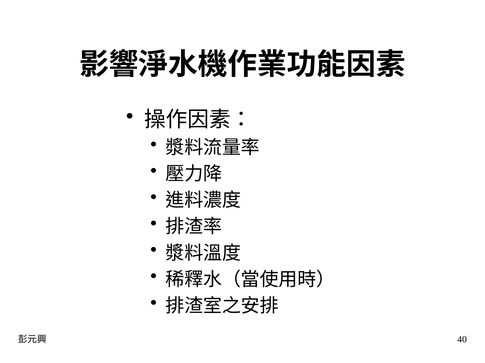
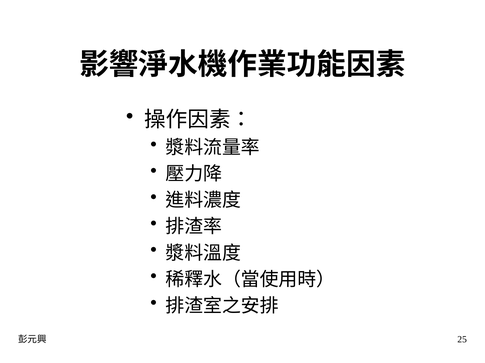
40: 40 -> 25 (462, 340)
